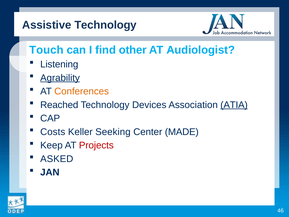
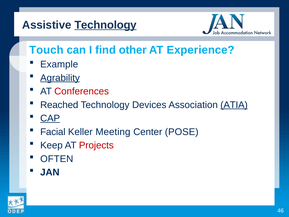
Technology underline: none -> present (106, 25)
Audiologist: Audiologist -> Experience (201, 50)
Listening: Listening -> Example (59, 64)
Conferences colour: orange -> red (82, 91)
CAP underline: none -> present (50, 118)
Costs: Costs -> Facial (53, 132)
Seeking: Seeking -> Meeting (113, 132)
MADE: MADE -> POSE (182, 132)
ASKED: ASKED -> OFTEN (57, 159)
